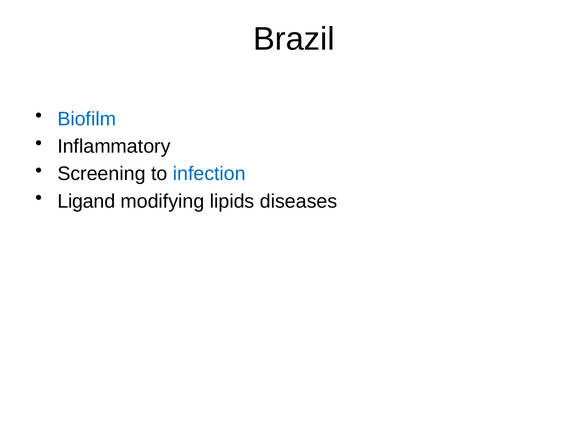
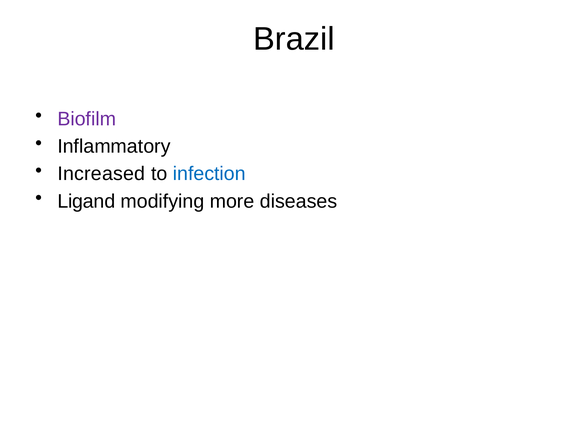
Biofilm colour: blue -> purple (87, 119)
Screening: Screening -> Increased (101, 174)
lipids: lipids -> more (232, 201)
